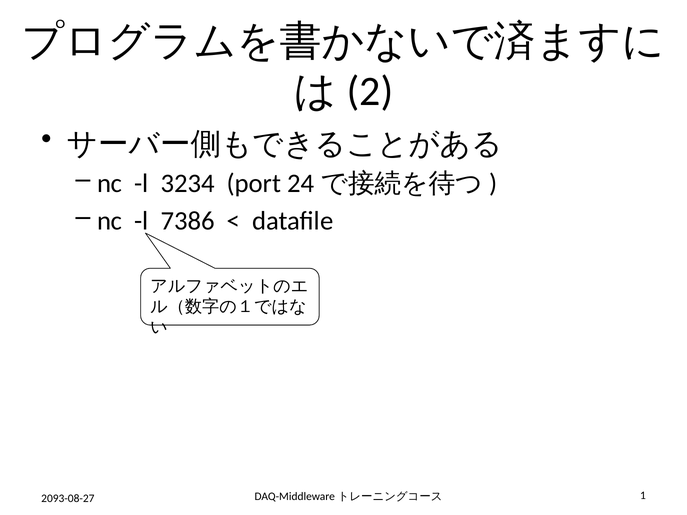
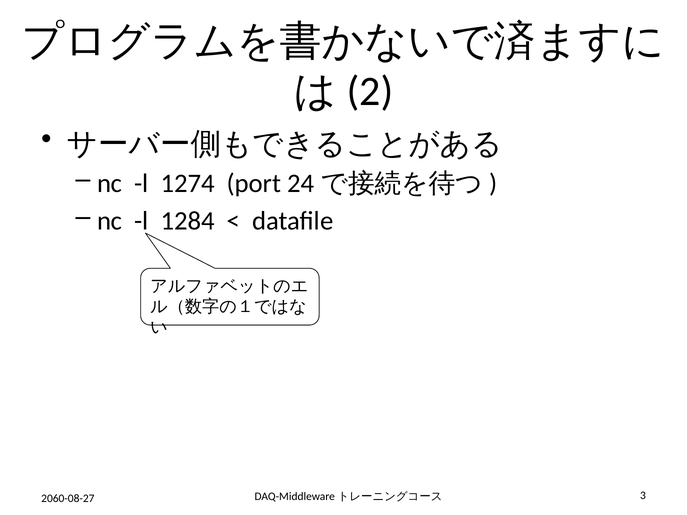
3234: 3234 -> 1274 (188, 184)
7386: 7386 -> 1284 (188, 221)
2093-08-27: 2093-08-27 -> 2060-08-27 (68, 499)
1: 1 -> 3 (643, 496)
